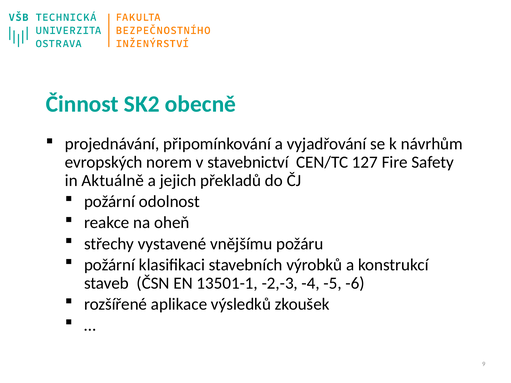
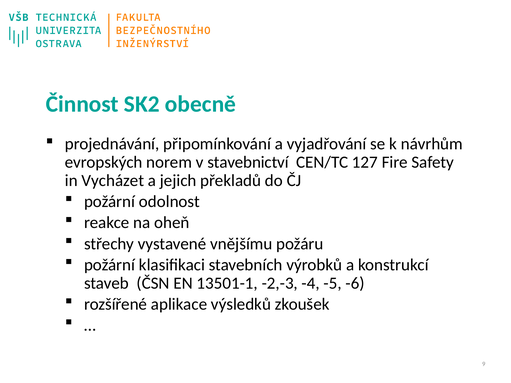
Aktuálně: Aktuálně -> Vycházet (113, 181)
